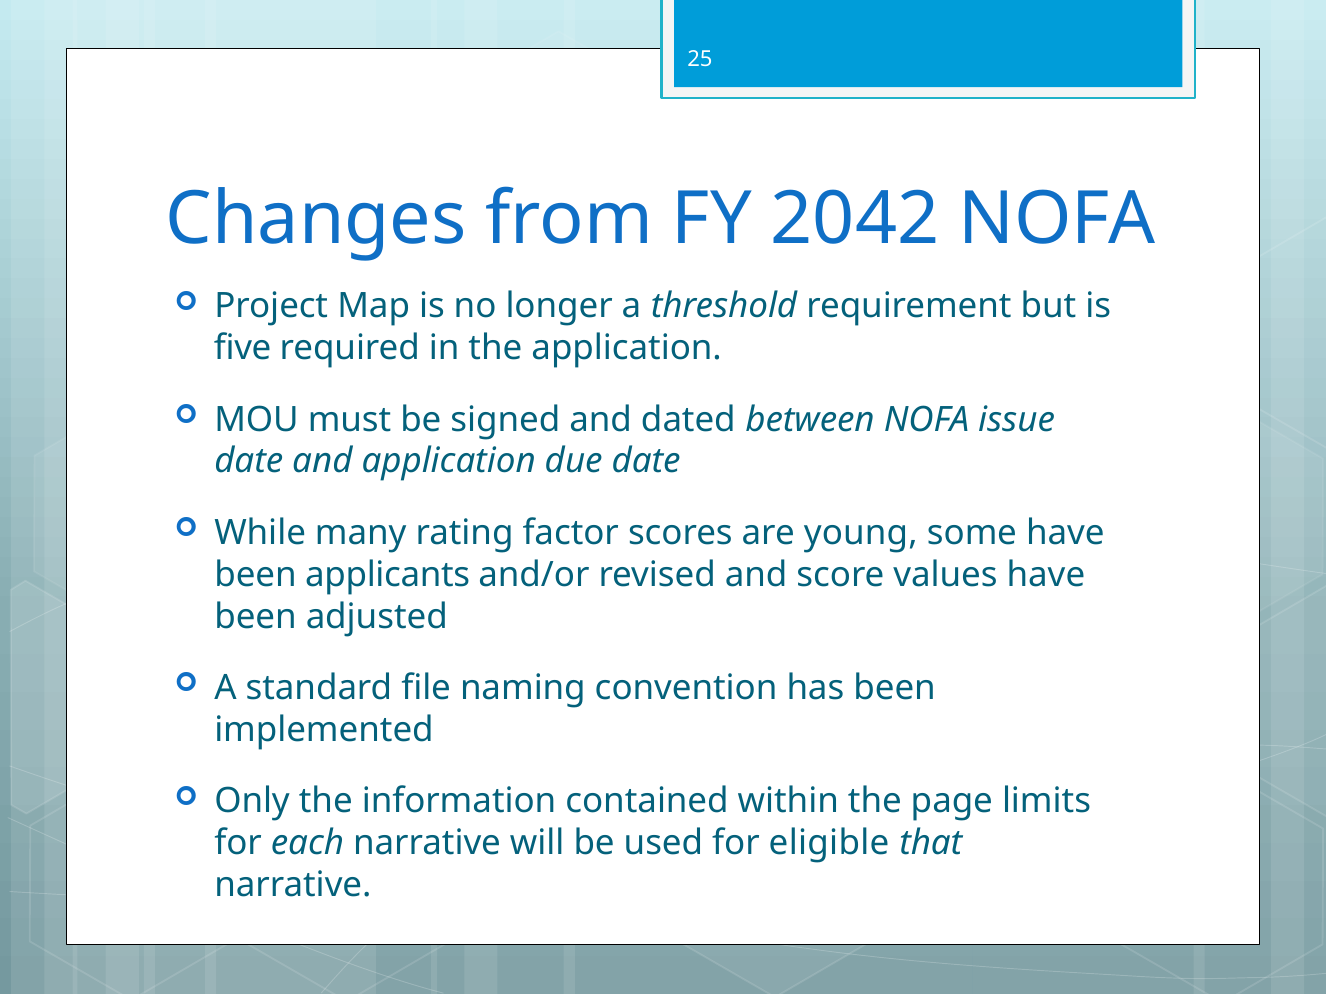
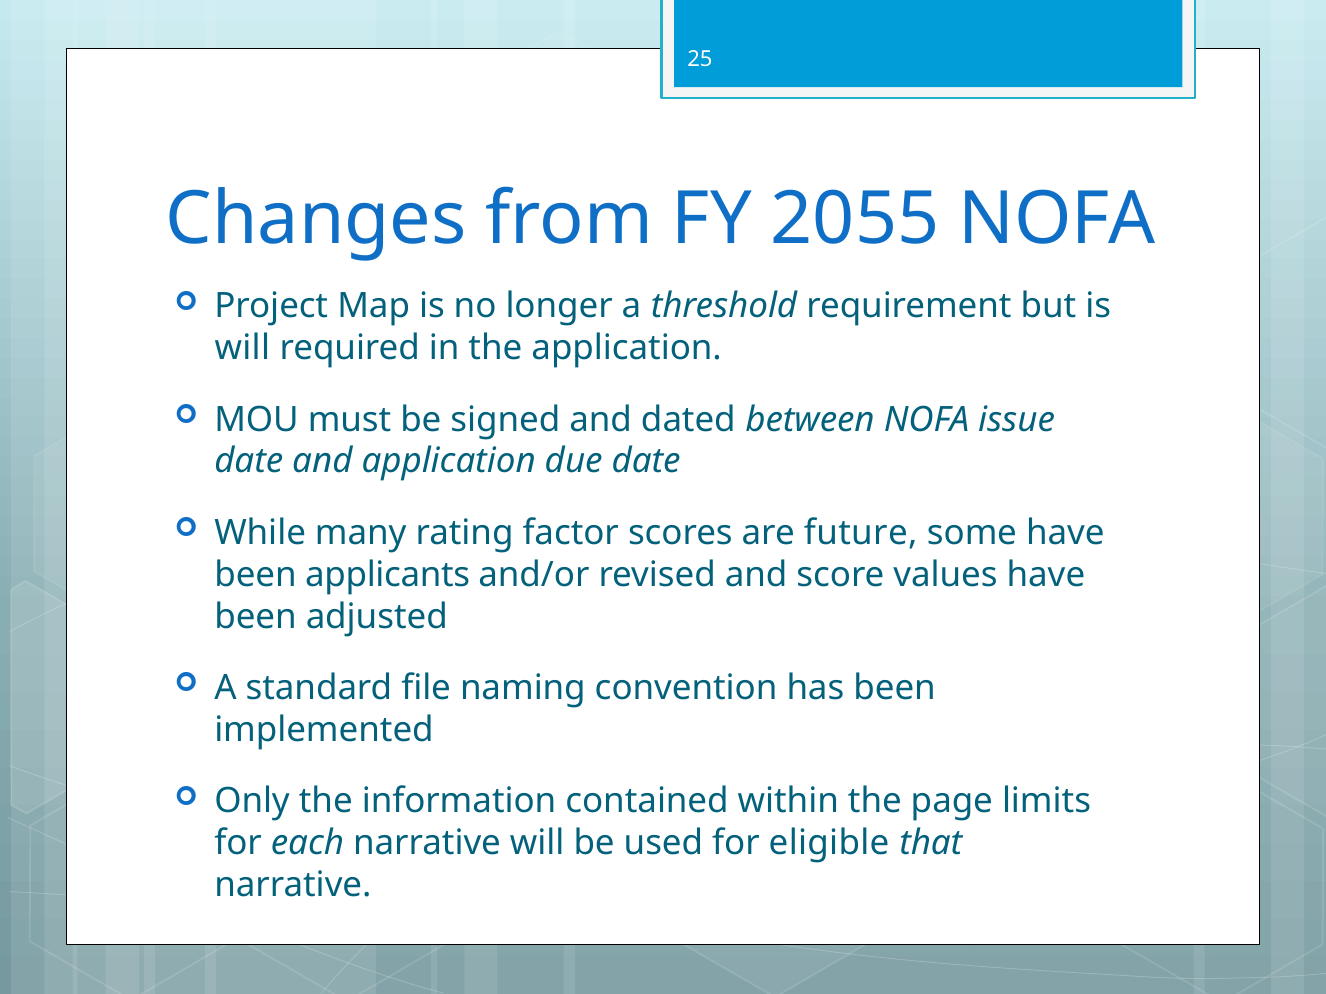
2042: 2042 -> 2055 (855, 219)
five: five -> will (242, 348)
young: young -> future (861, 533)
